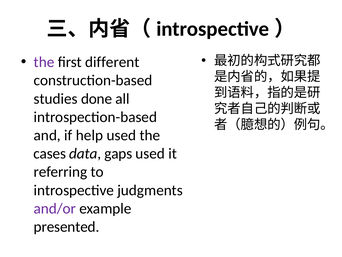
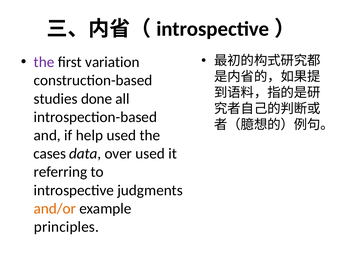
different: different -> variation (112, 62)
gaps: gaps -> over (118, 153)
and/or colour: purple -> orange (55, 208)
presented: presented -> principles (66, 226)
